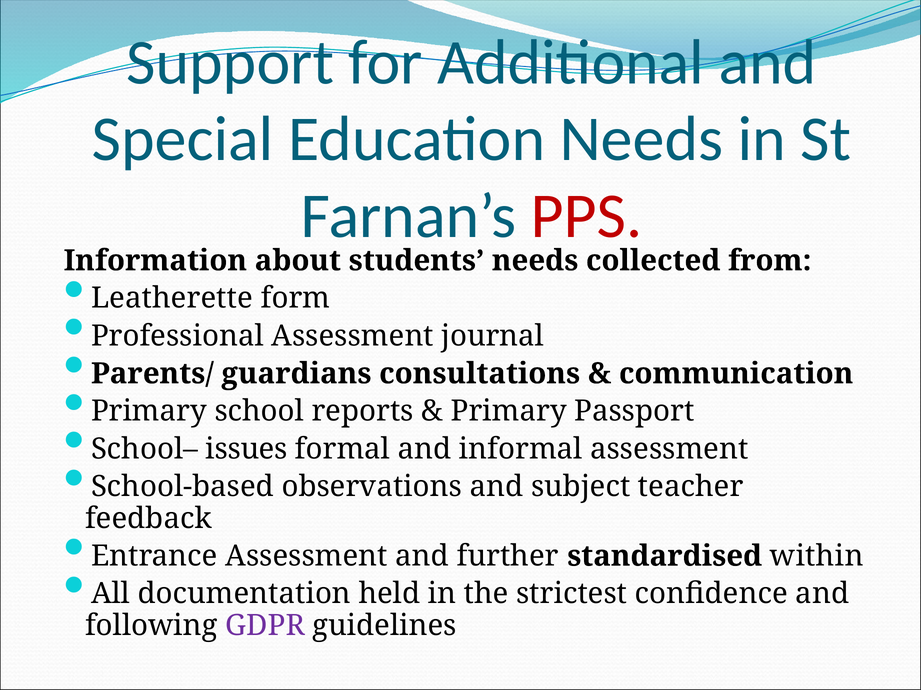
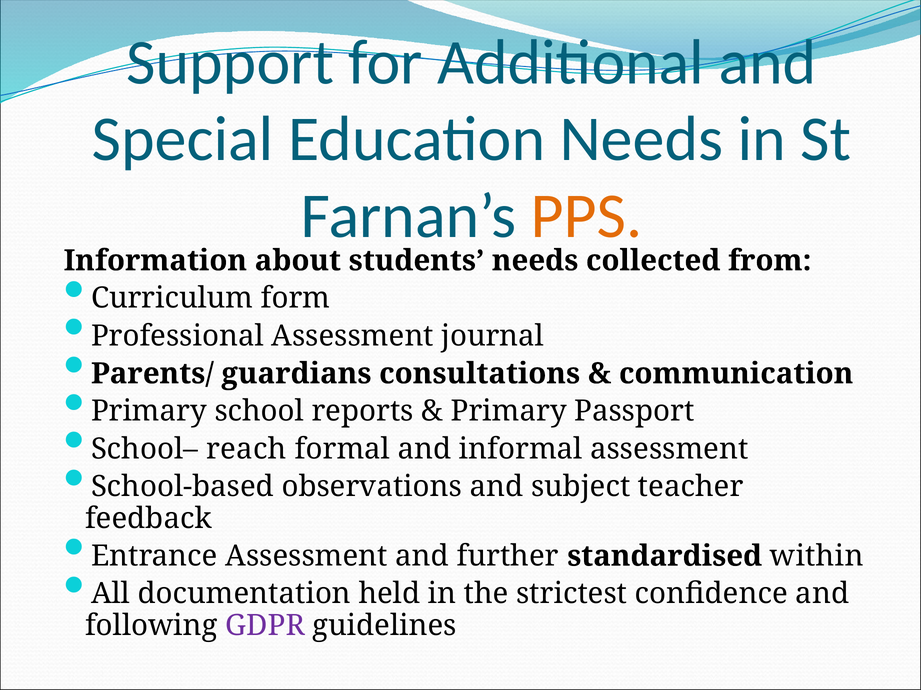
PPS colour: red -> orange (587, 216)
Leatherette: Leatherette -> Curriculum (172, 299)
issues: issues -> reach (246, 449)
